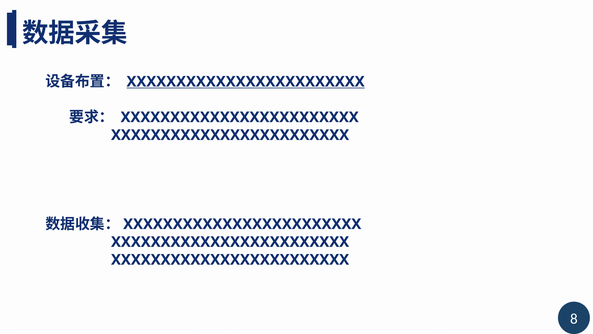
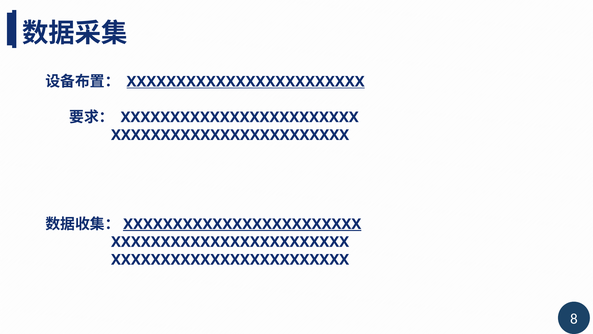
XXXXXXXXXXXXXXXXXXXXXXXX underline: none -> present (242, 224)
